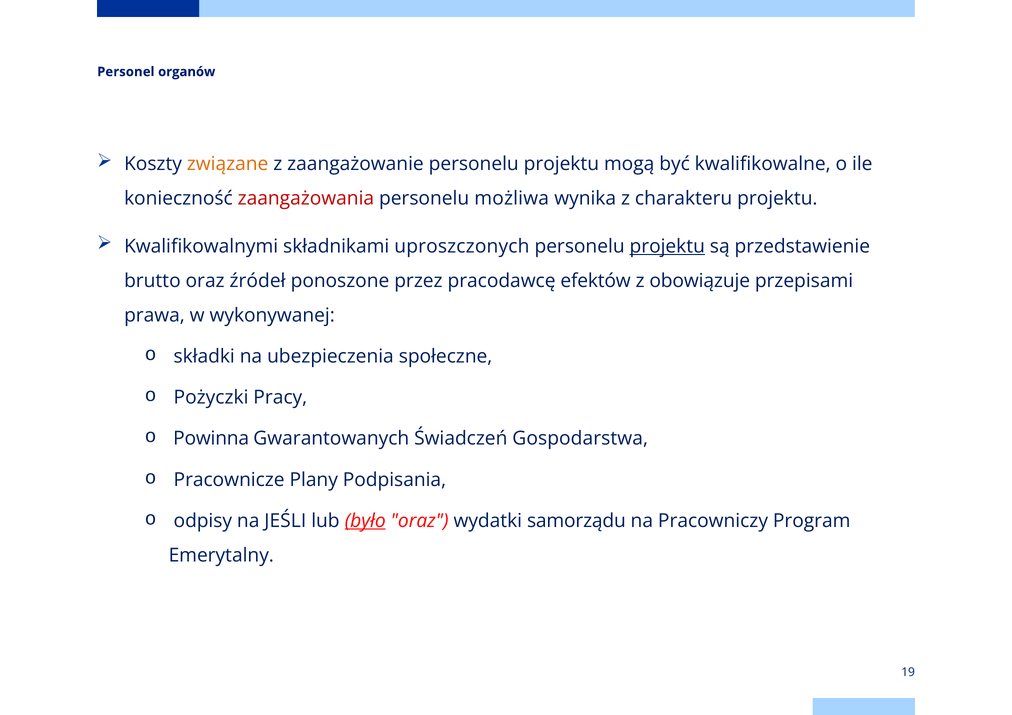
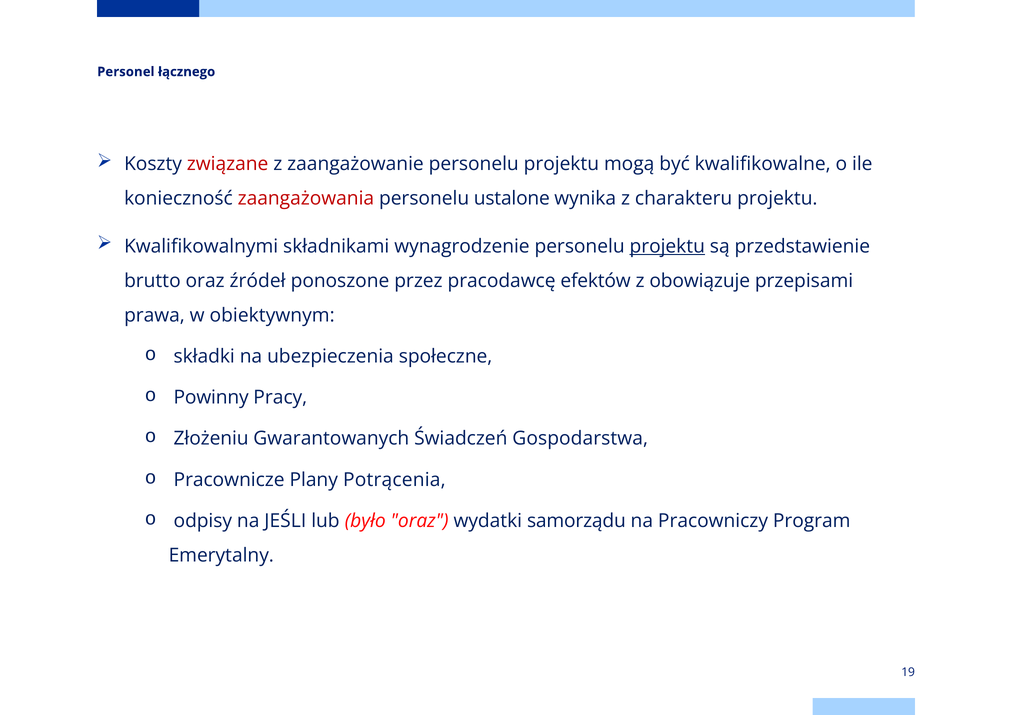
organów: organów -> łącznego (187, 72)
związane colour: orange -> red (228, 164)
możliwa: możliwa -> ustalone (512, 199)
uproszczonych: uproszczonych -> wynagrodzenie (462, 246)
wykonywanej: wykonywanej -> obiektywnym (272, 315)
Pożyczki: Pożyczki -> Powinny (211, 398)
Powinna: Powinna -> Złożeniu (211, 439)
Podpisania: Podpisania -> Potrącenia (394, 480)
było underline: present -> none (365, 521)
